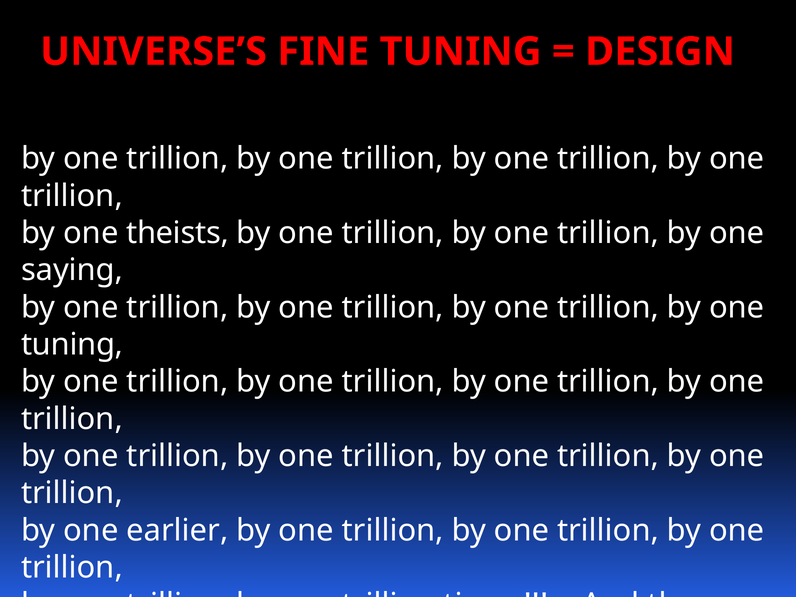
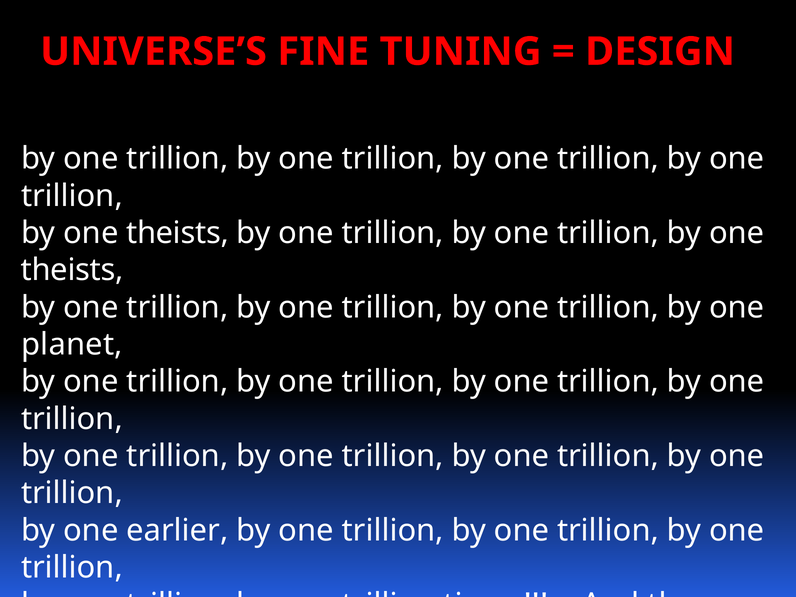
saying: saying -> theists (72, 270)
tuning: tuning -> planet (72, 344)
